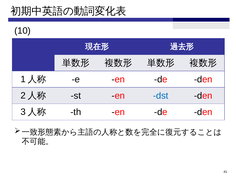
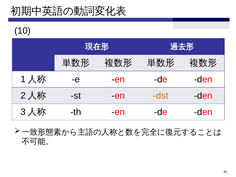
dst colour: blue -> orange (161, 96)
